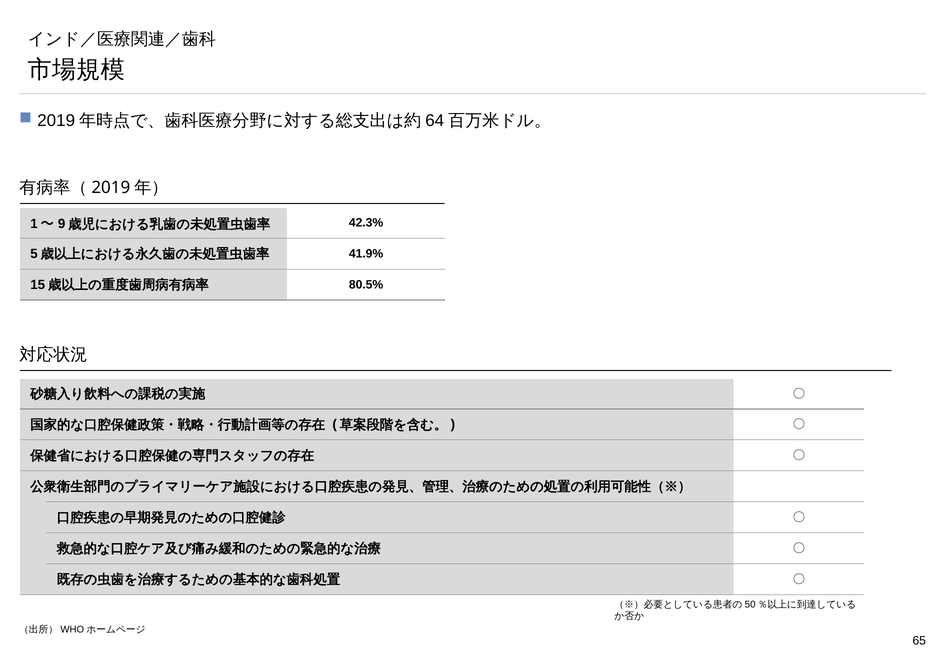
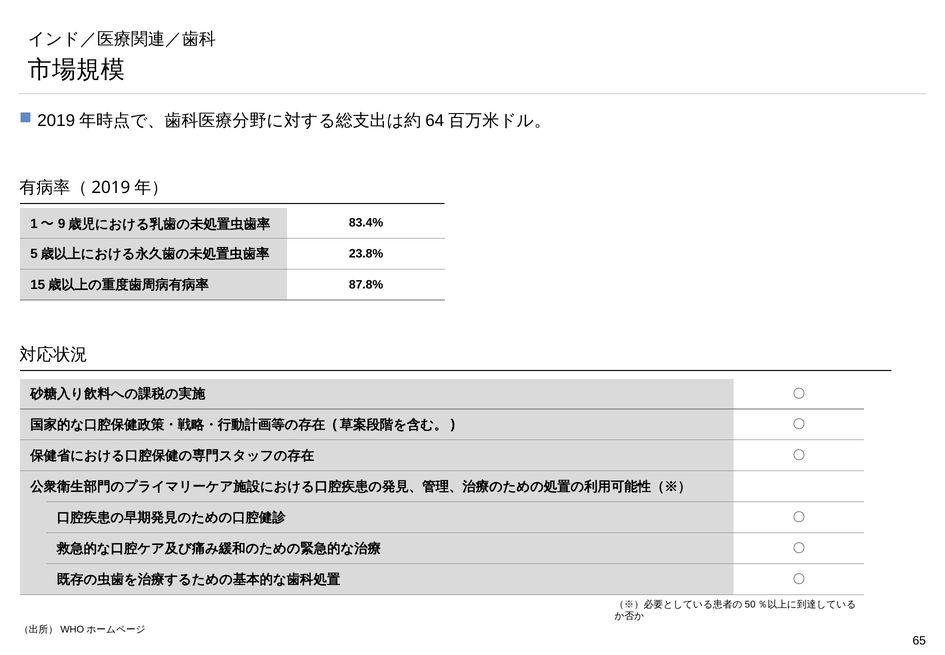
42.3%: 42.3% -> 83.4% (366, 223)
41.9%: 41.9% -> 23.8% (366, 253)
80.5%: 80.5% -> 87.8% (366, 284)
